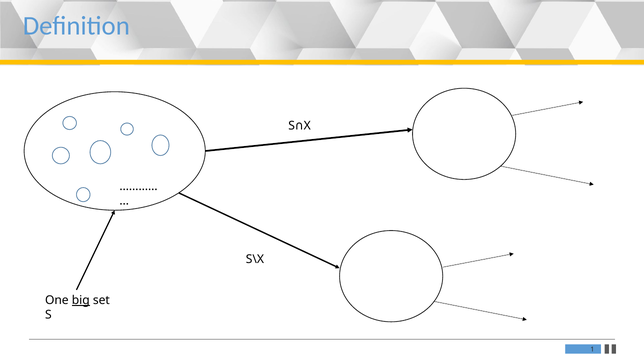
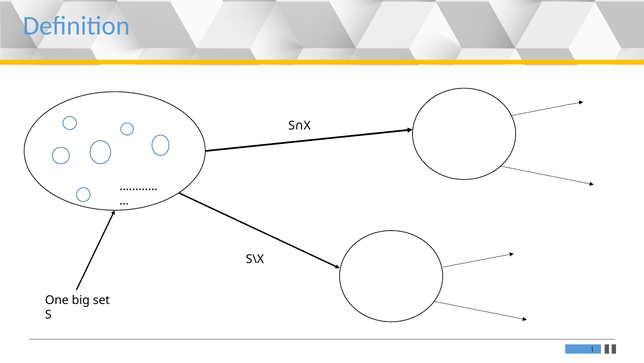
big underline: present -> none (81, 300)
